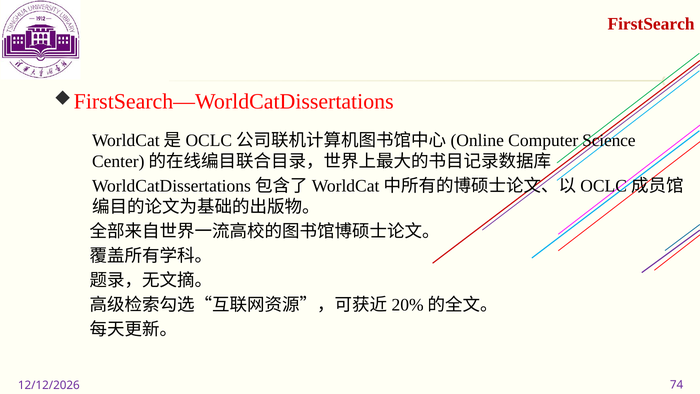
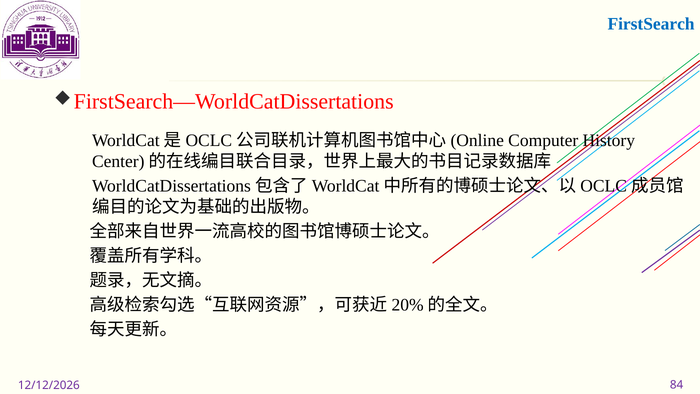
FirstSearch colour: red -> blue (651, 24)
Science: Science -> History (609, 140)
74: 74 -> 84 (677, 384)
